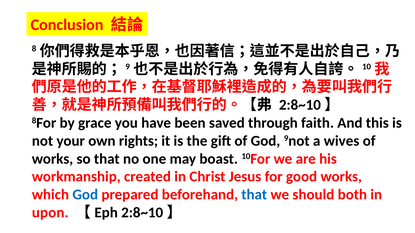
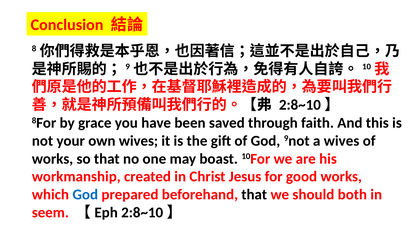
own rights: rights -> wives (138, 141)
that colour: blue -> black (254, 195)
upon: upon -> seem (50, 213)
